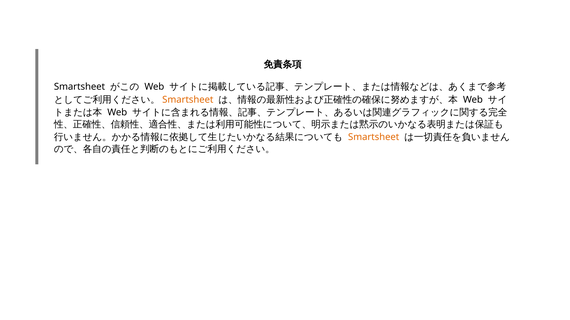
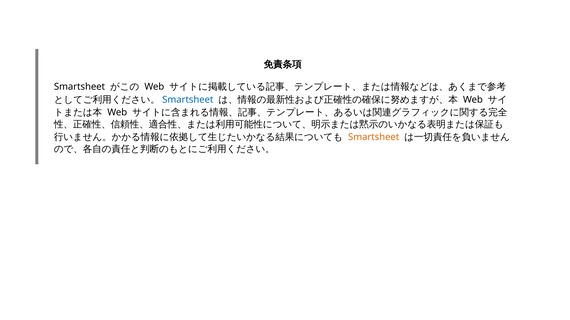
Smartsheet colour: orange -> blue (188, 100)
